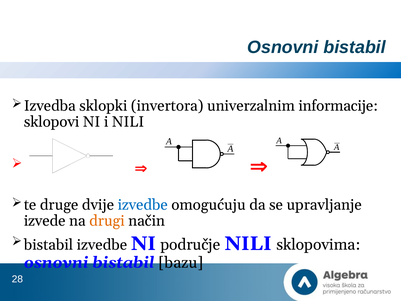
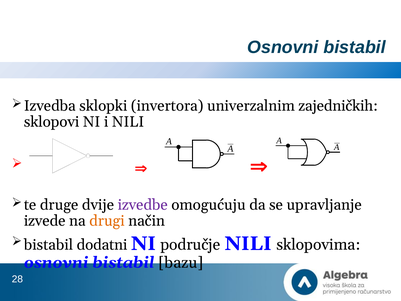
informacije: informacije -> zajedničkih (338, 106)
izvedbe colour: blue -> purple (143, 205)
bistabil izvedbe: izvedbe -> dodatni (102, 245)
